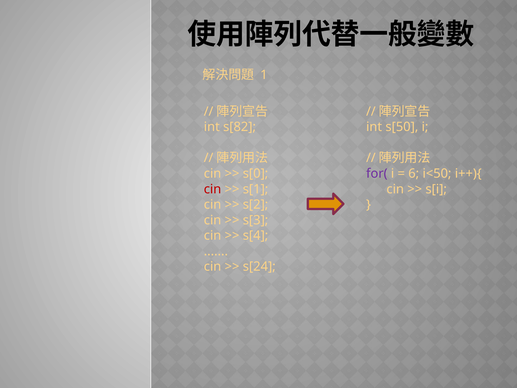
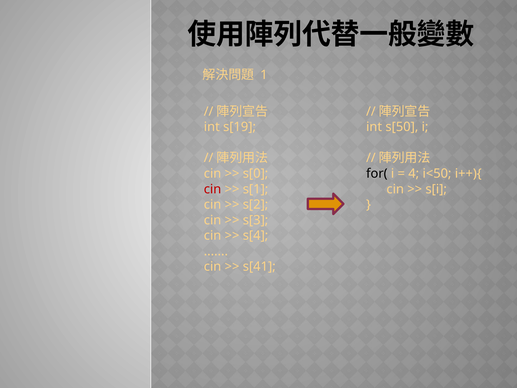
s[82: s[82 -> s[19 (240, 127)
for( colour: purple -> black (377, 173)
6: 6 -> 4 (414, 173)
s[24: s[24 -> s[41 (259, 267)
